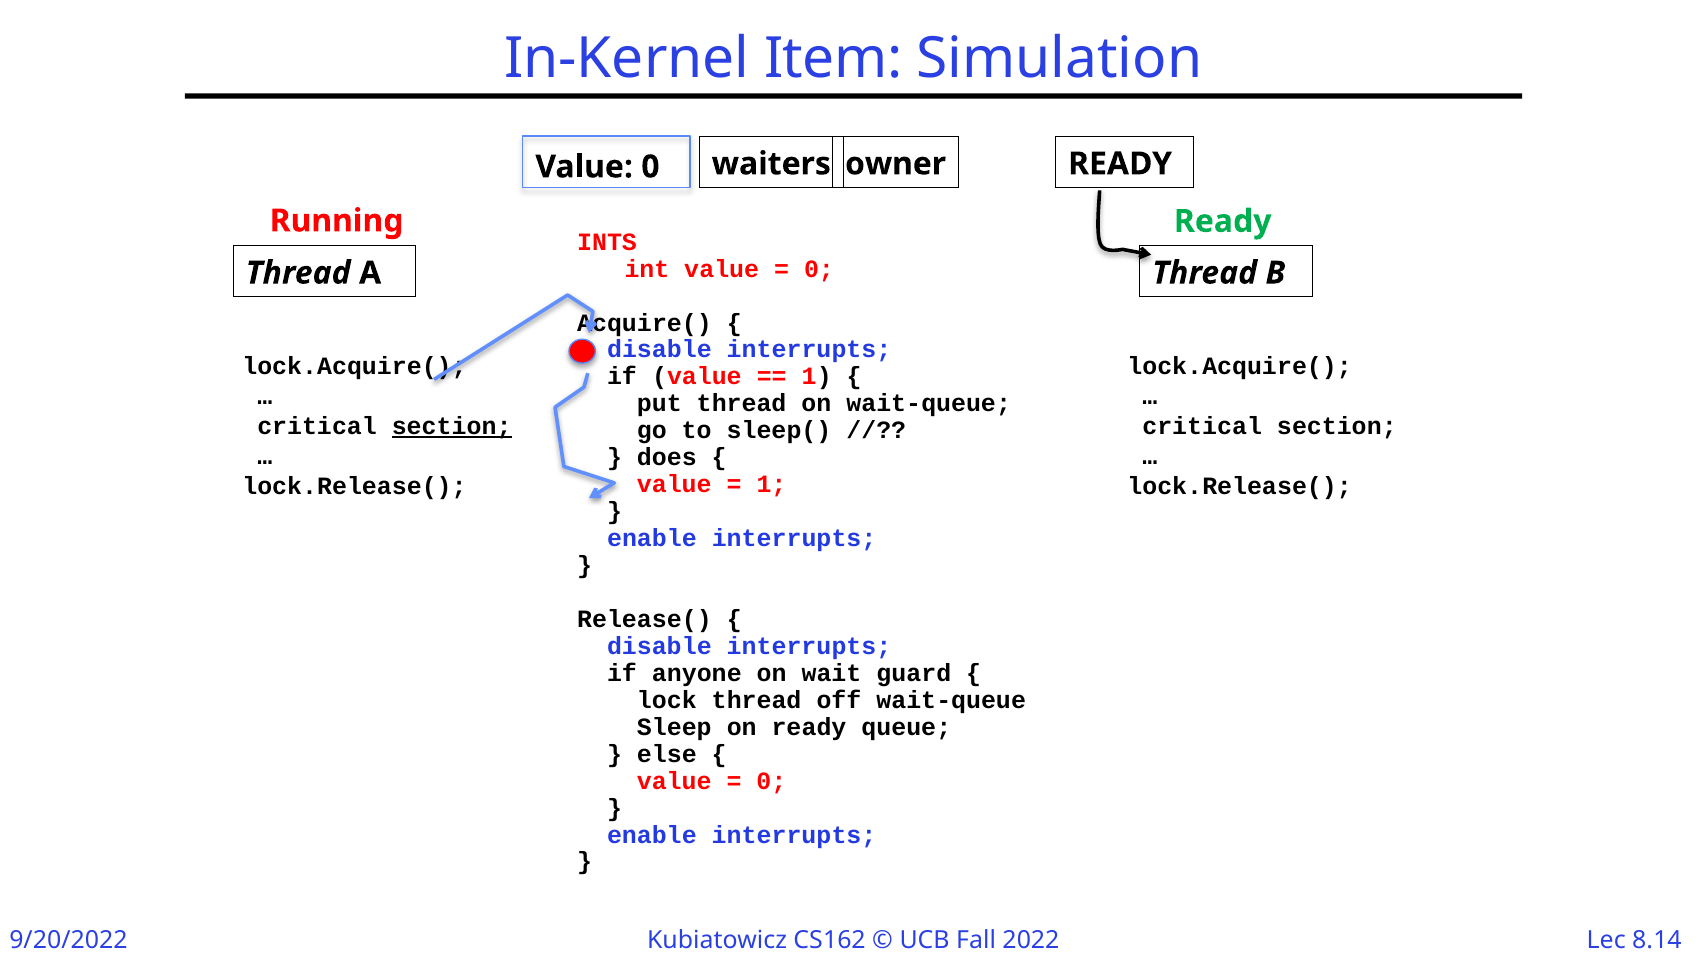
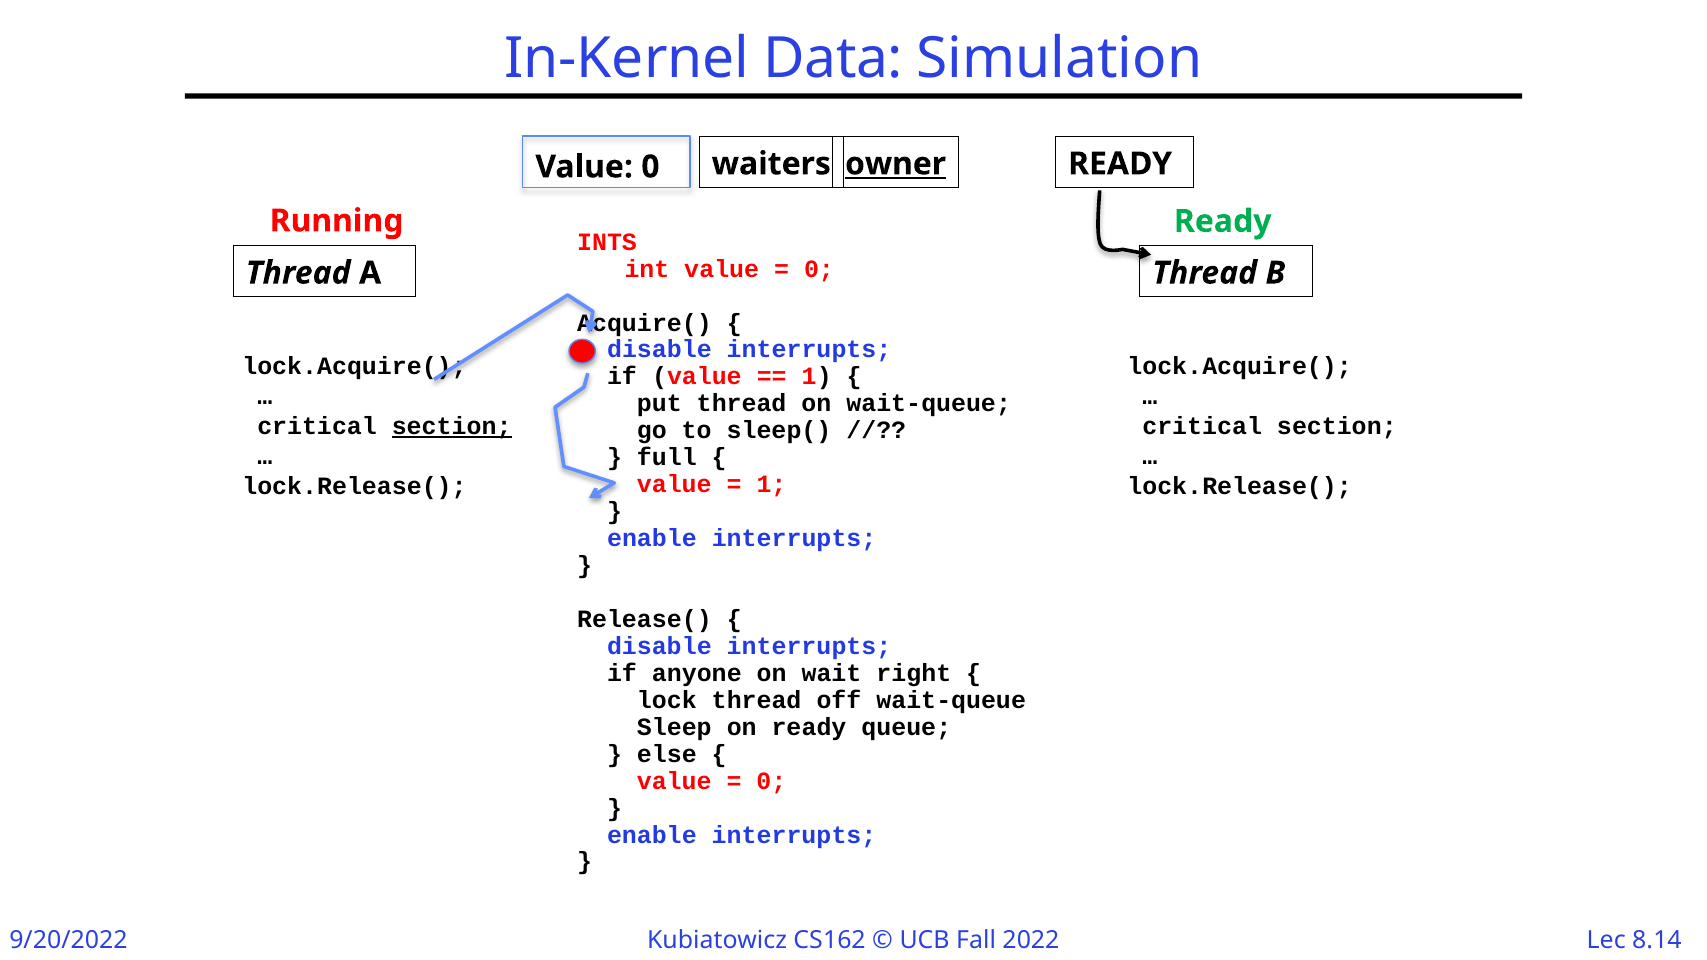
Item: Item -> Data (833, 58)
owner underline: none -> present (896, 164)
does: does -> full (667, 457)
guard: guard -> right (914, 674)
